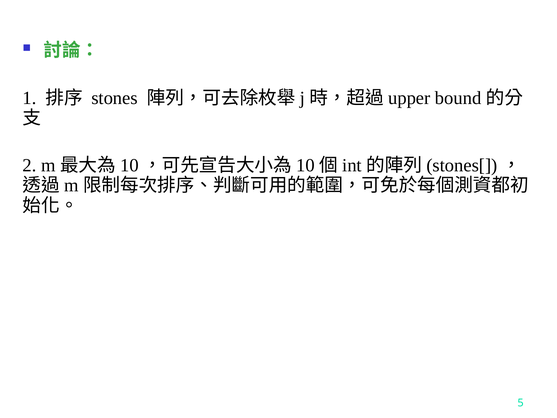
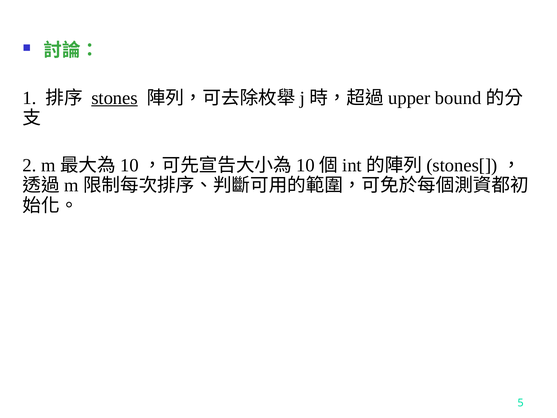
stones underline: none -> present (115, 98)
